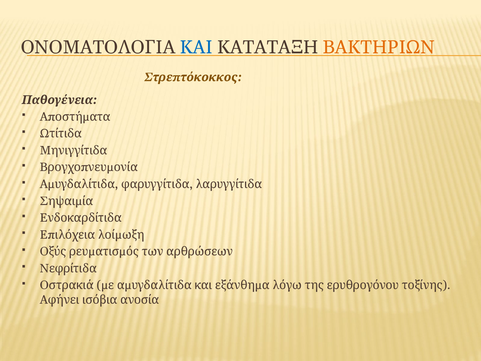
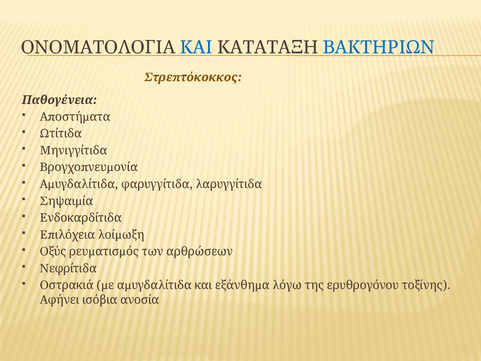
ΒΑΚΤΗΡΙΩΝ colour: orange -> blue (379, 47)
